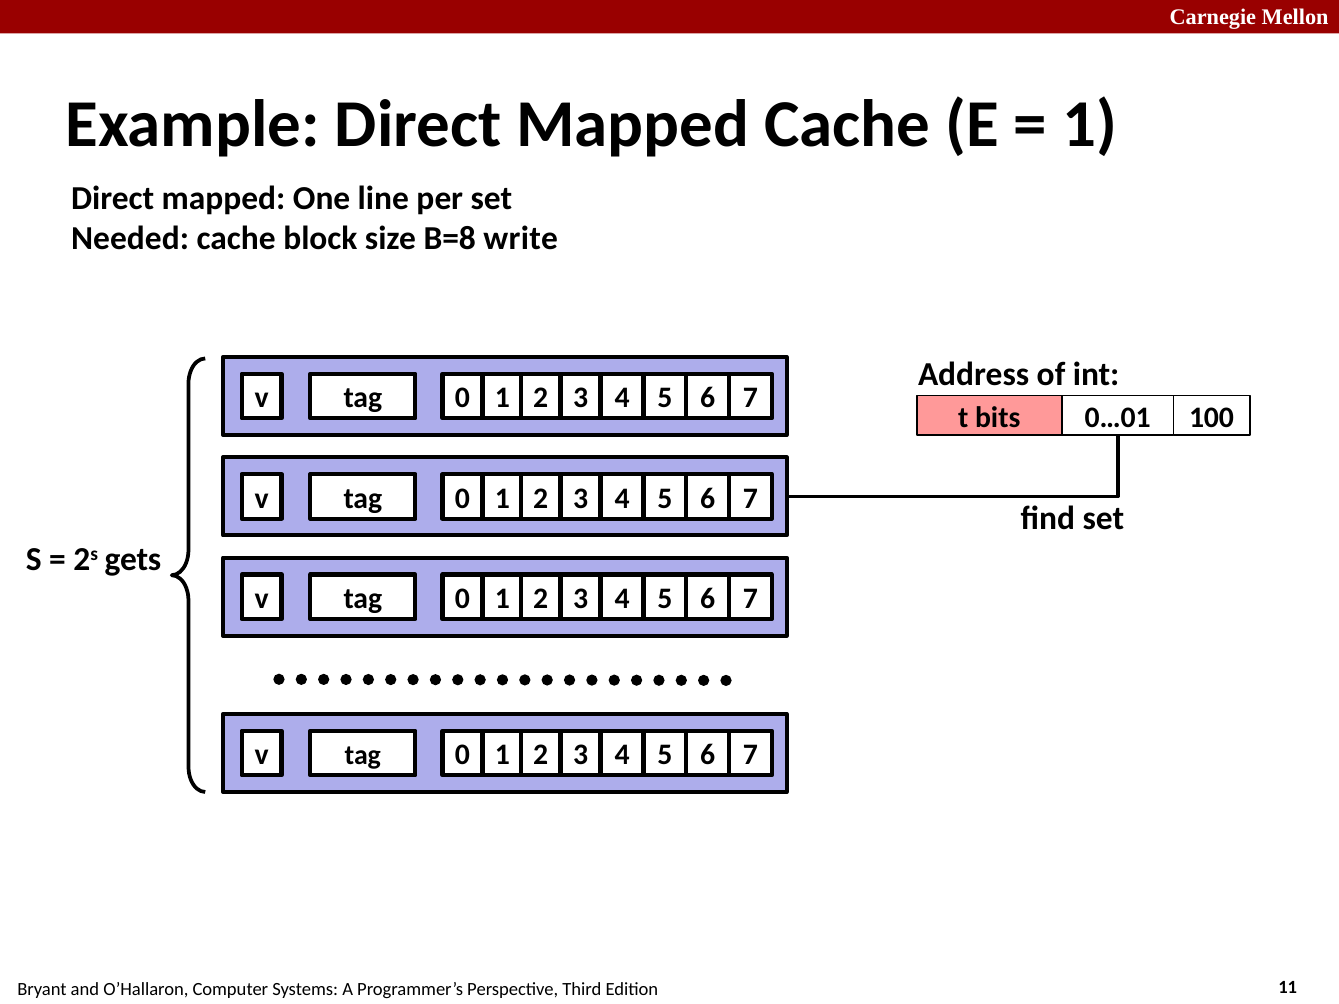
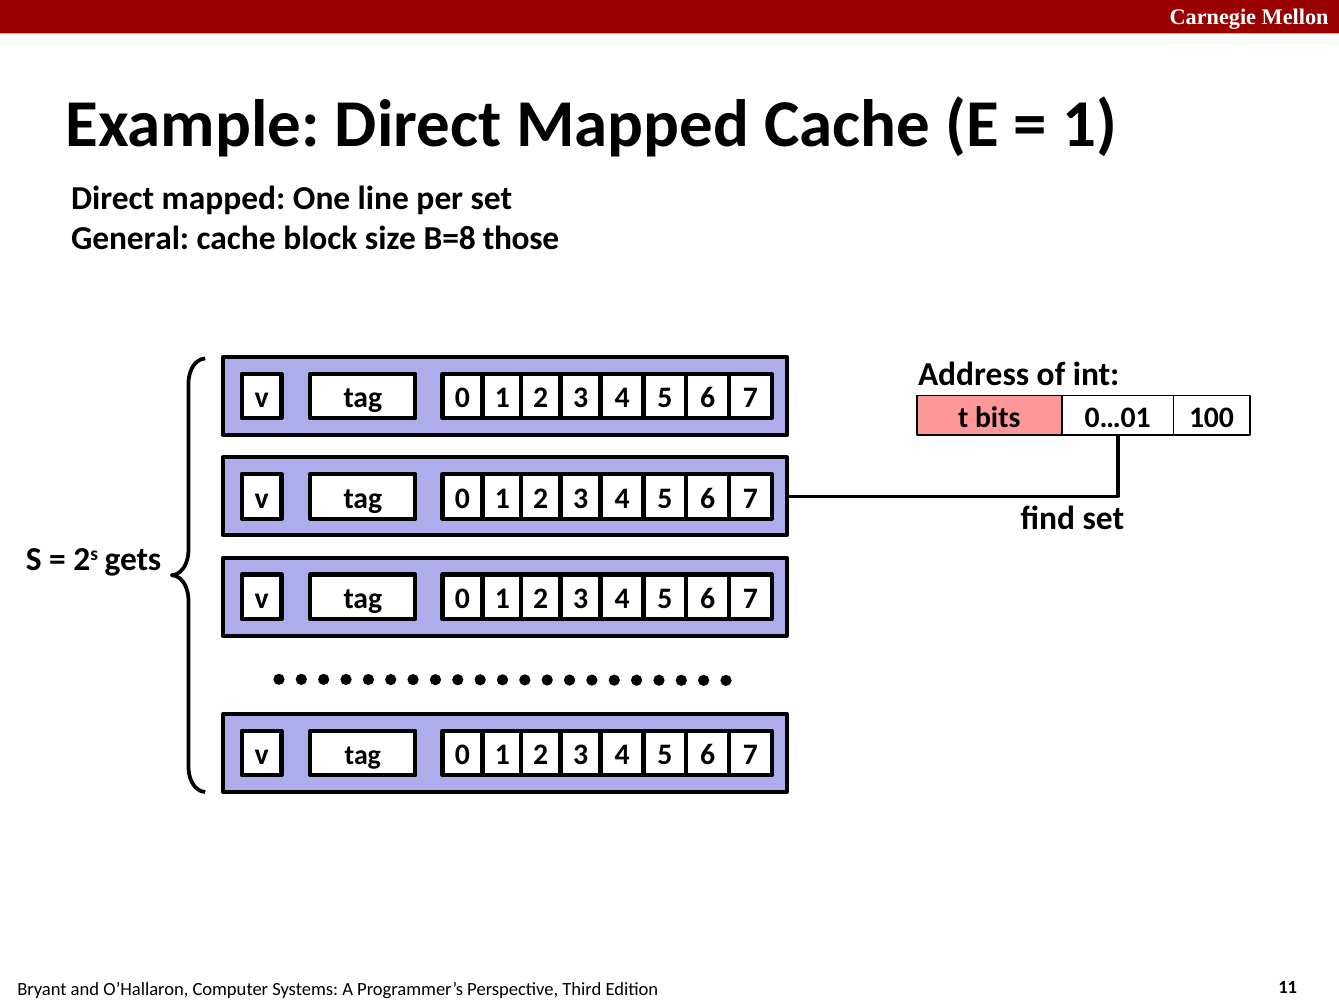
Needed: Needed -> General (130, 238)
write: write -> those (521, 238)
